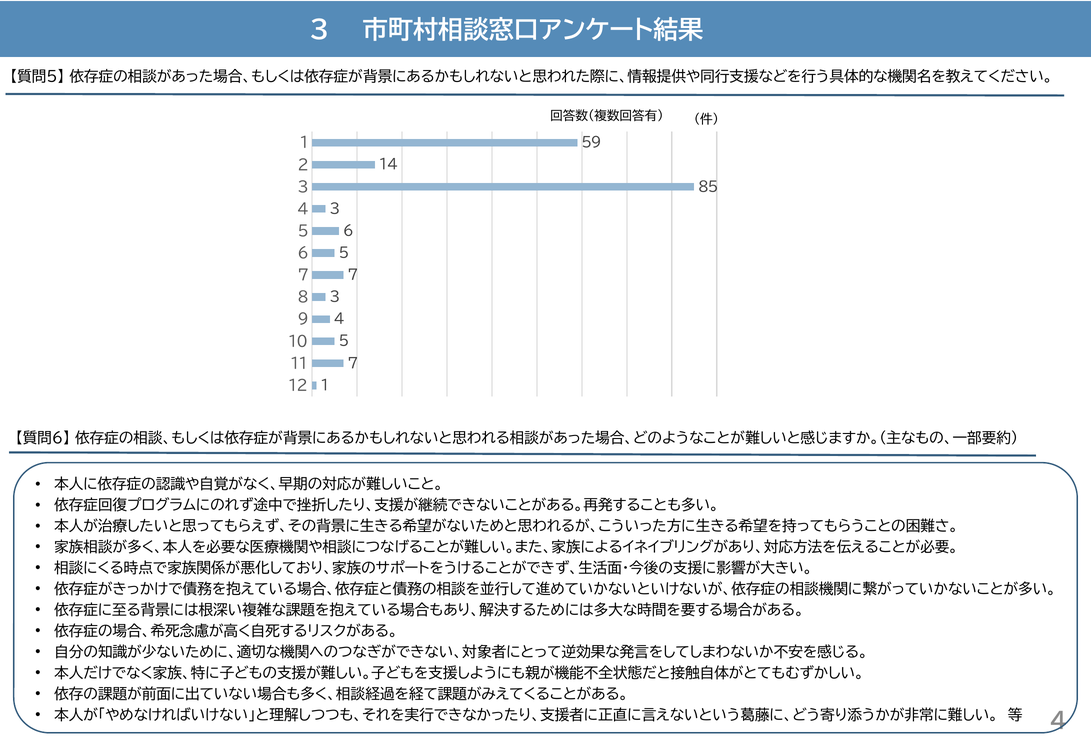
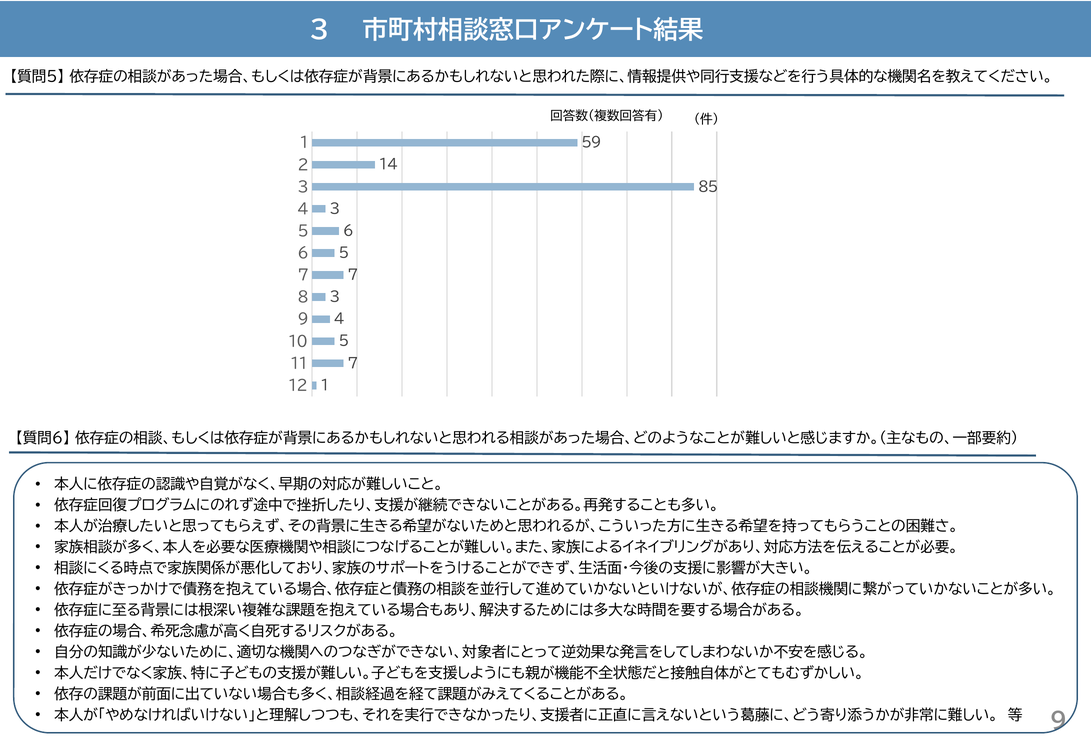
4: 4 -> 9 (1059, 722)
